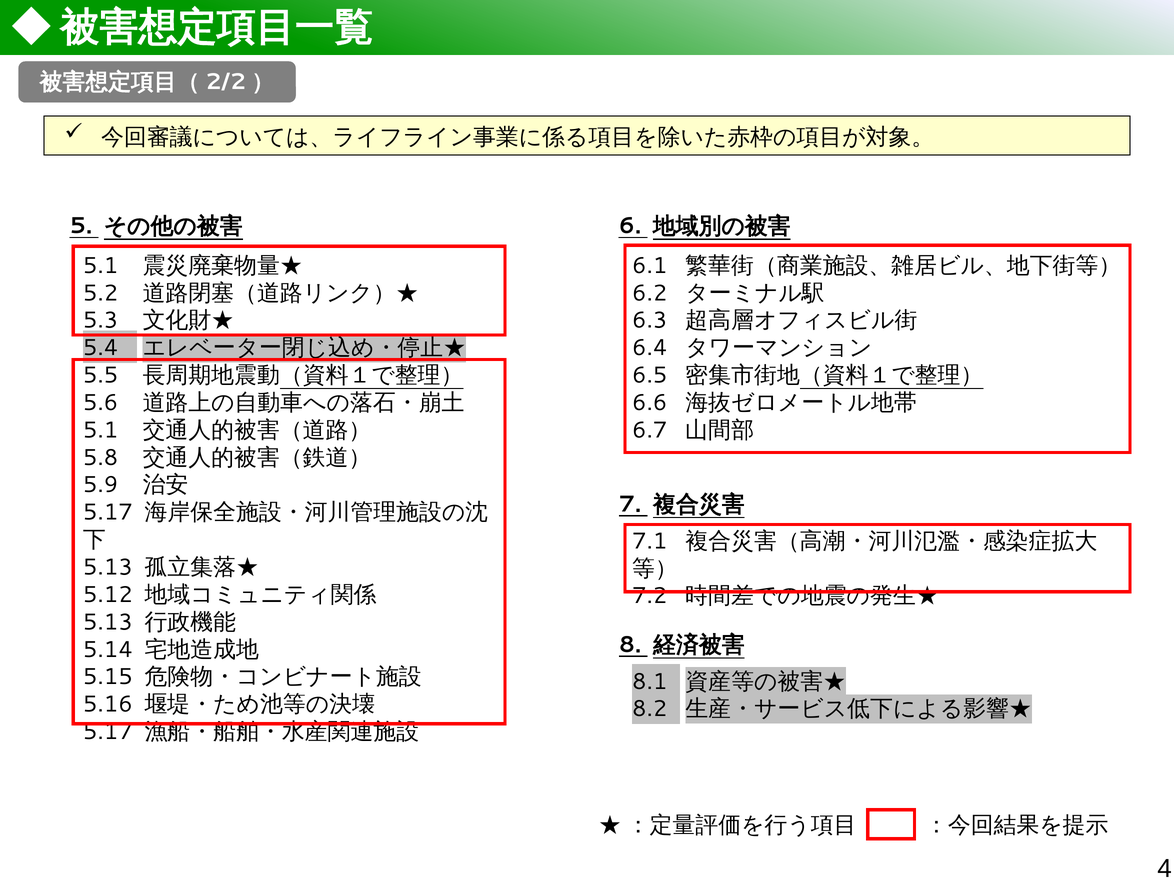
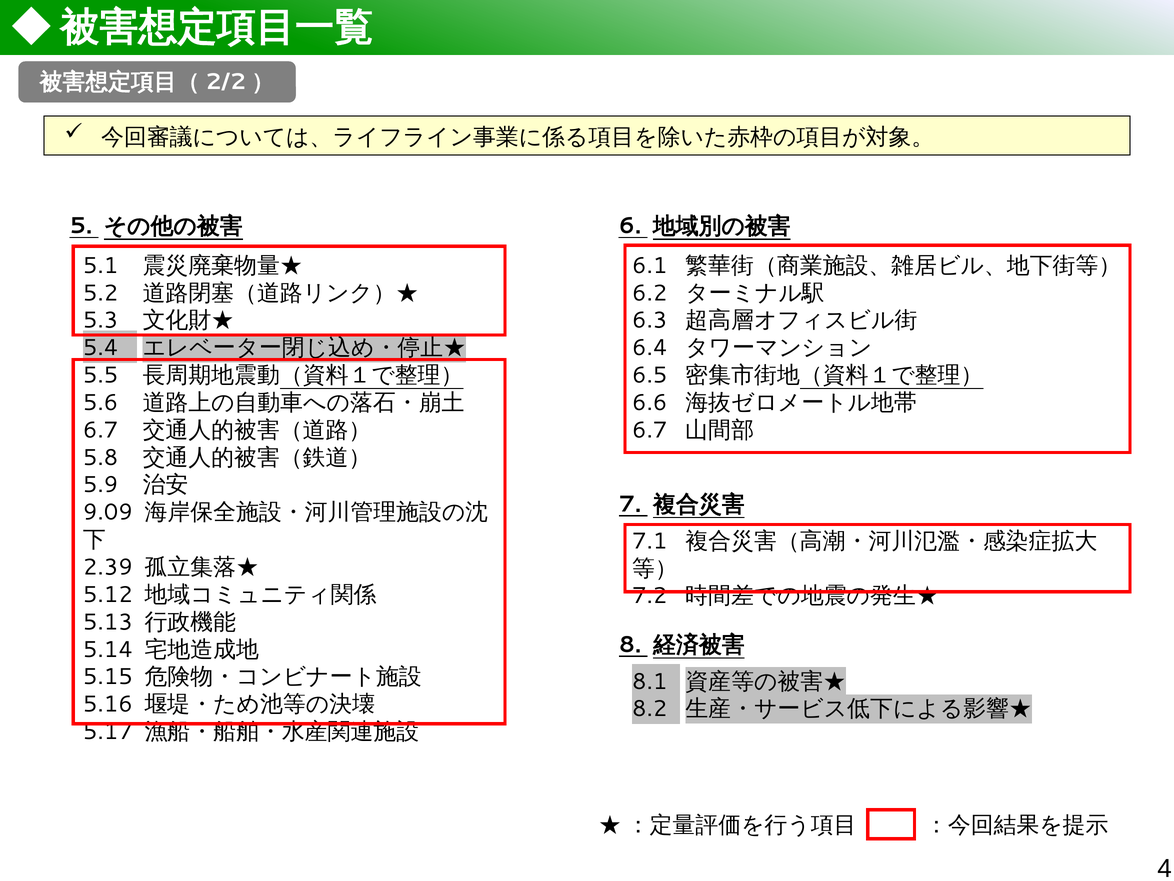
5.1: 5.1 -> 6.7 (101, 430)
5.17: 5.17 -> 9.09 (108, 512)
5.13: 5.13 -> 2.39 (108, 567)
